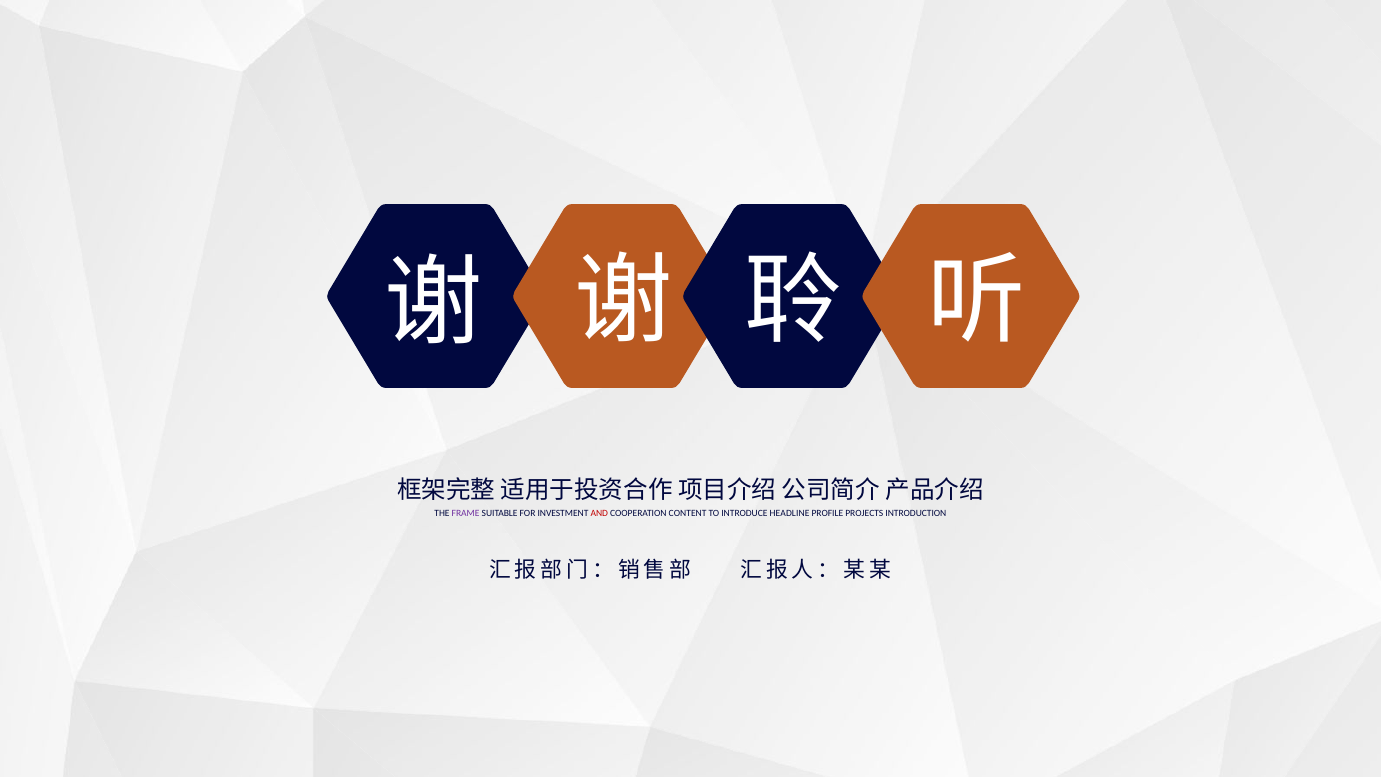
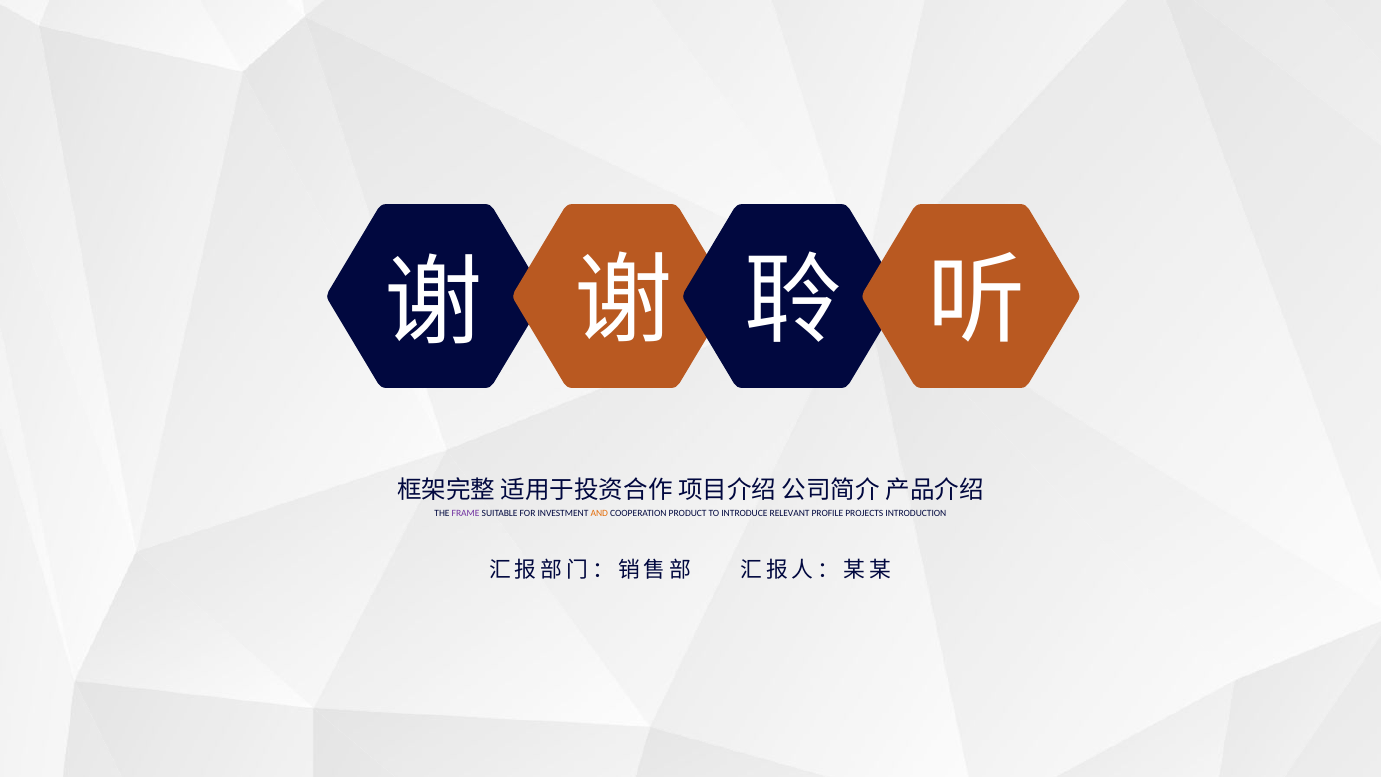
AND colour: red -> orange (599, 514)
CONTENT: CONTENT -> PRODUCT (688, 514)
HEADLINE: HEADLINE -> RELEVANT (790, 514)
